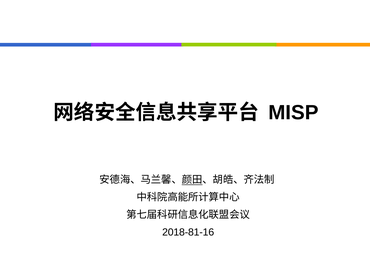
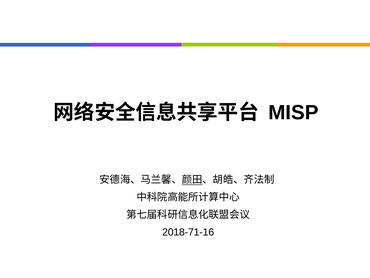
2018-81-16: 2018-81-16 -> 2018-71-16 (188, 232)
